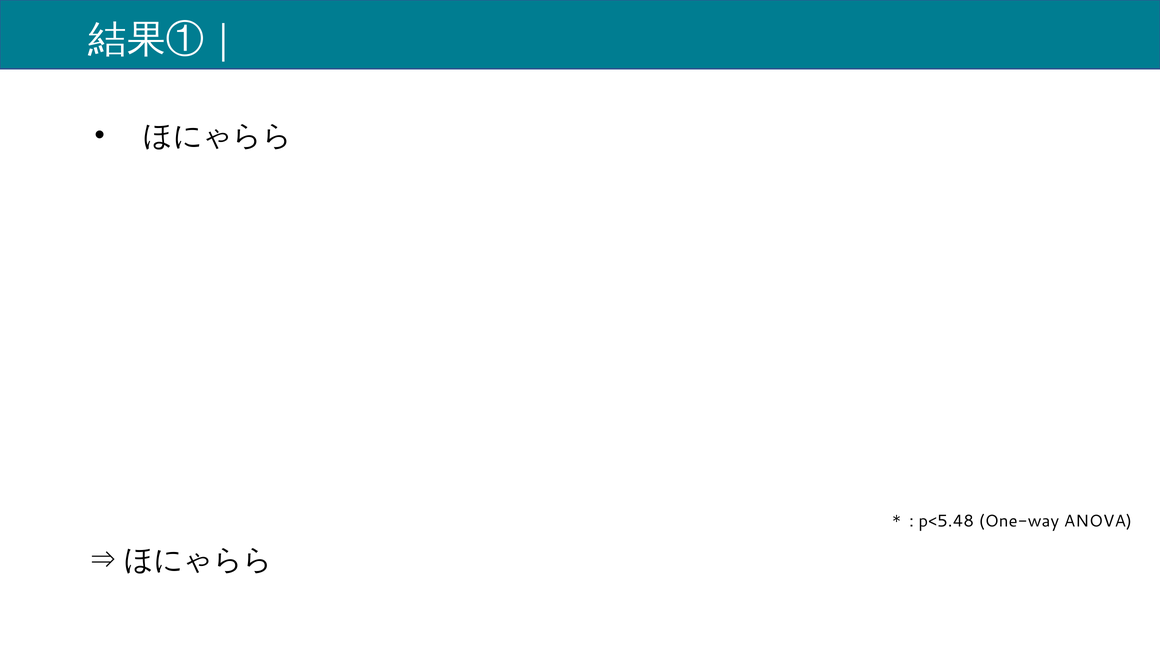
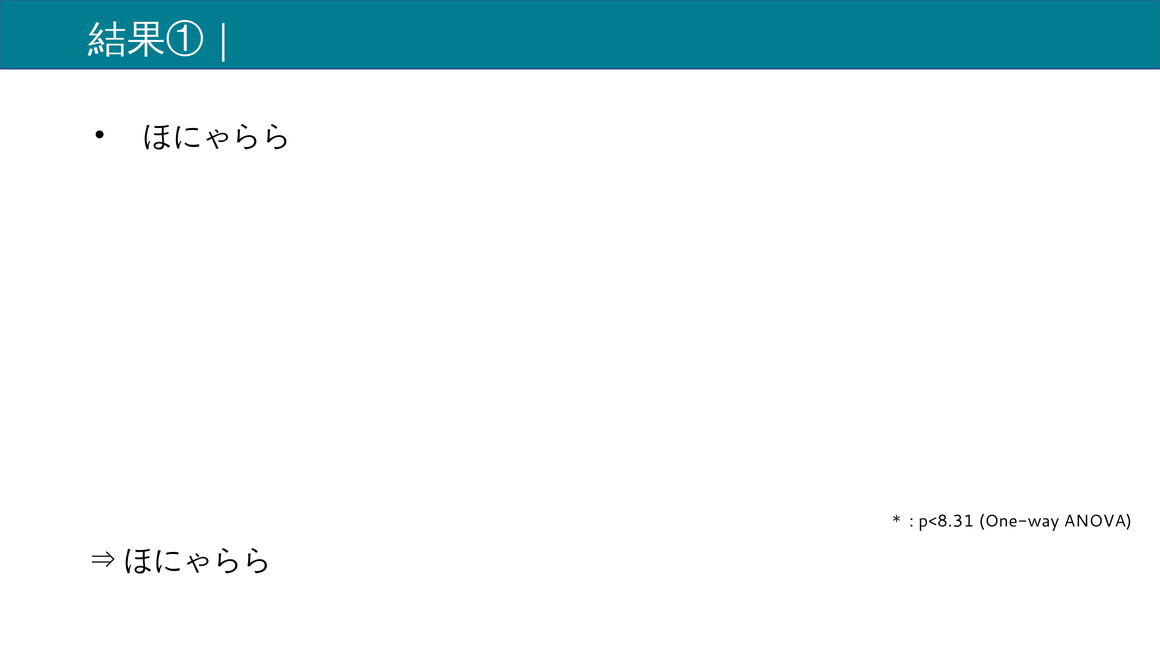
p<5.48: p<5.48 -> p<8.31 (946, 522)
